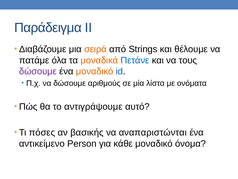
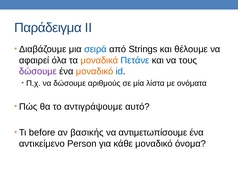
σειρά colour: orange -> blue (95, 49)
πατάμε: πατάμε -> αφαιρεί (34, 60)
πόσες: πόσες -> before (42, 132)
αναπαριστώνται: αναπαριστώνται -> αντιμετωπίσουμε (153, 132)
